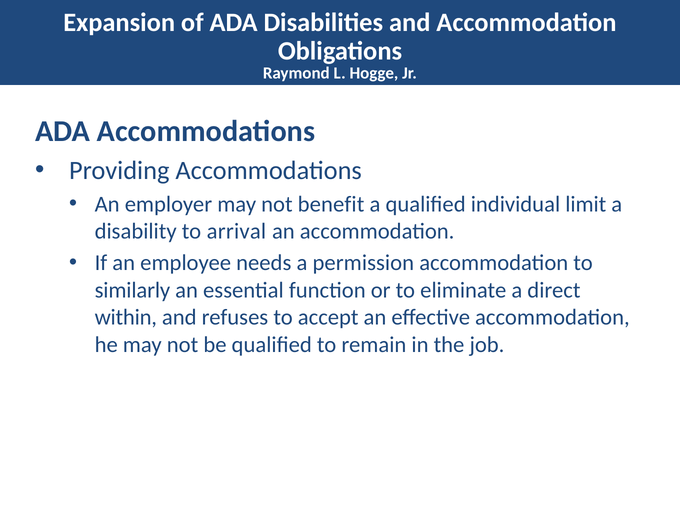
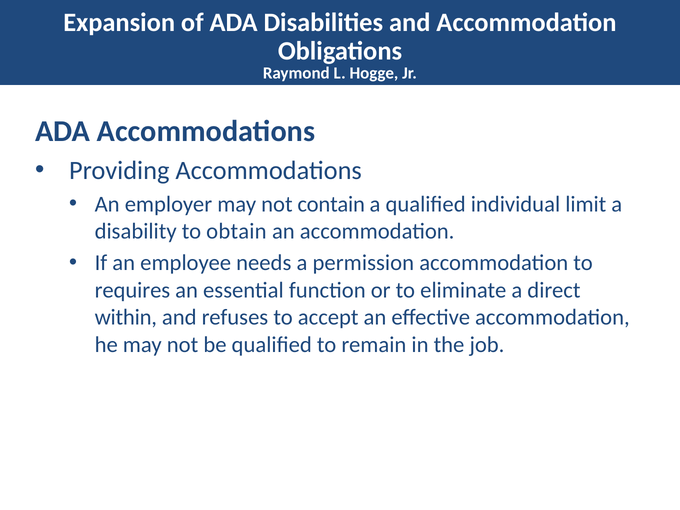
benefit: benefit -> contain (331, 204)
arrival: arrival -> obtain (236, 231)
similarly: similarly -> requires (132, 290)
